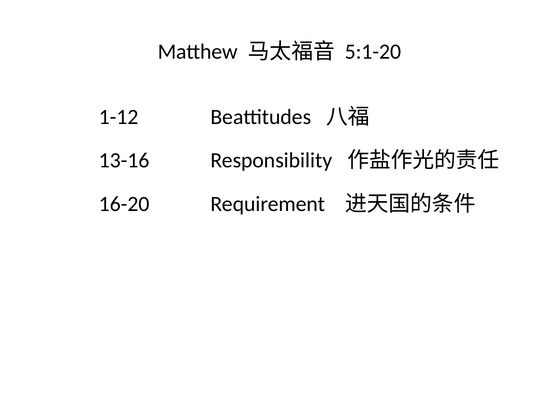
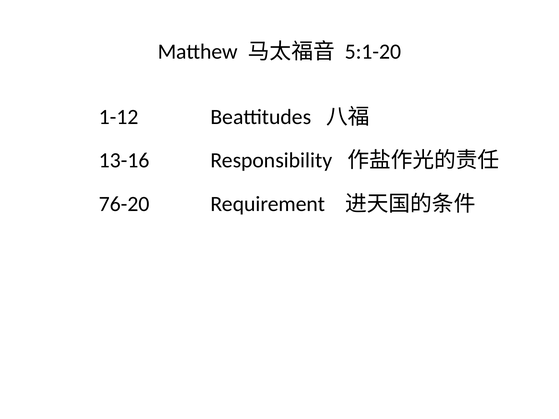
16-20: 16-20 -> 76-20 (124, 204)
